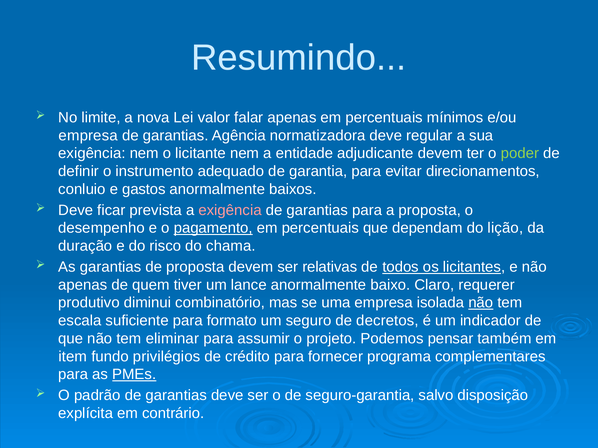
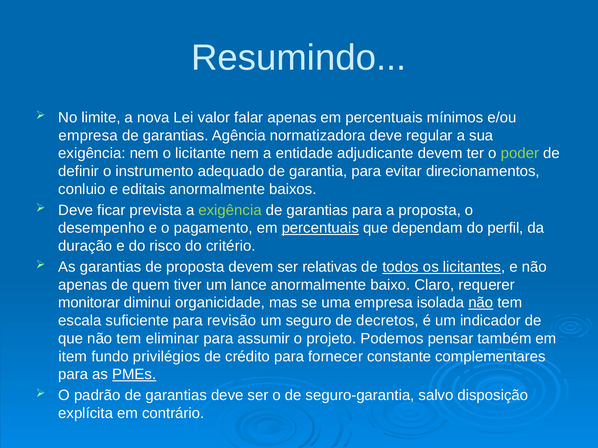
gastos: gastos -> editais (144, 189)
exigência colour: pink -> light green (230, 210)
pagamento underline: present -> none (213, 228)
percentuais underline: none -> present (320, 228)
lição: lição -> perfil (506, 228)
chama: chama -> critério (231, 246)
produtivo: produtivo -> monitorar (89, 303)
combinatório: combinatório -> organicidade (220, 303)
formato: formato -> revisão (232, 321)
programa: programa -> constante (399, 357)
